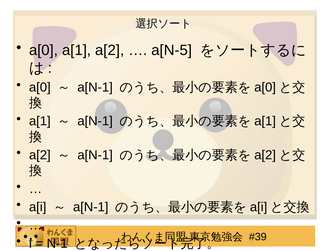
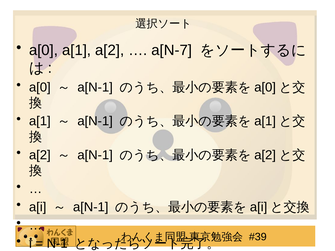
a[N-5: a[N-5 -> a[N-7 (172, 50)
